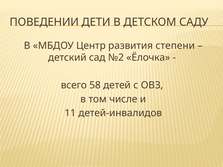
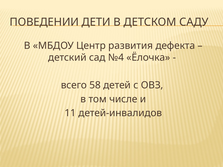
степени: степени -> дефекта (175, 46)
№2: №2 -> №4 (116, 58)
